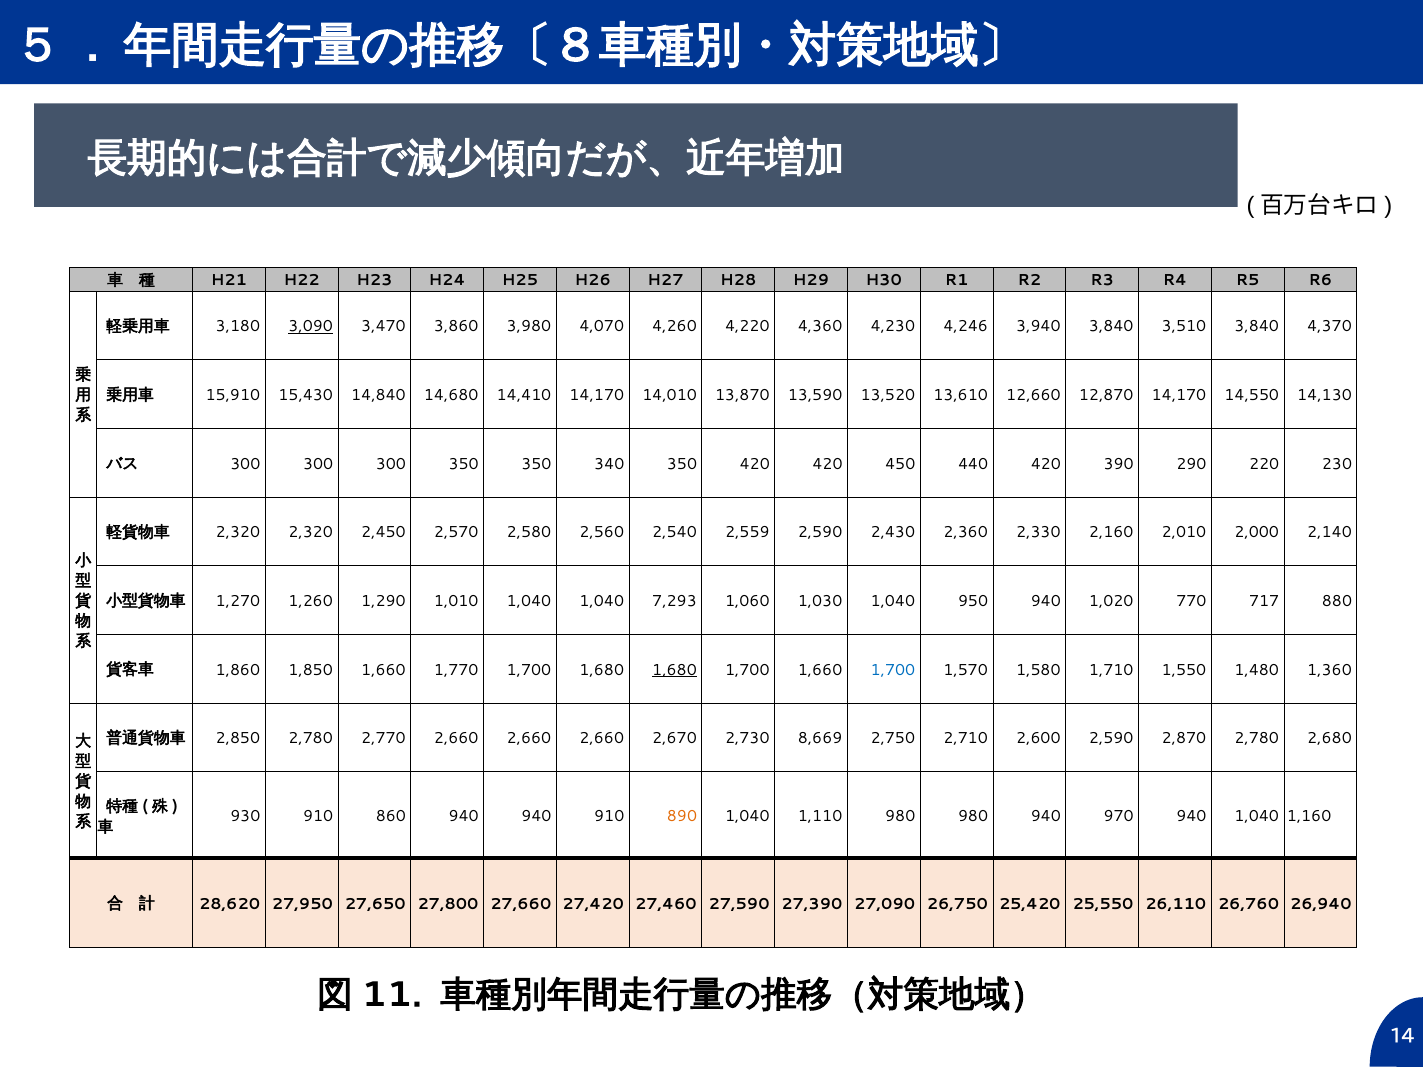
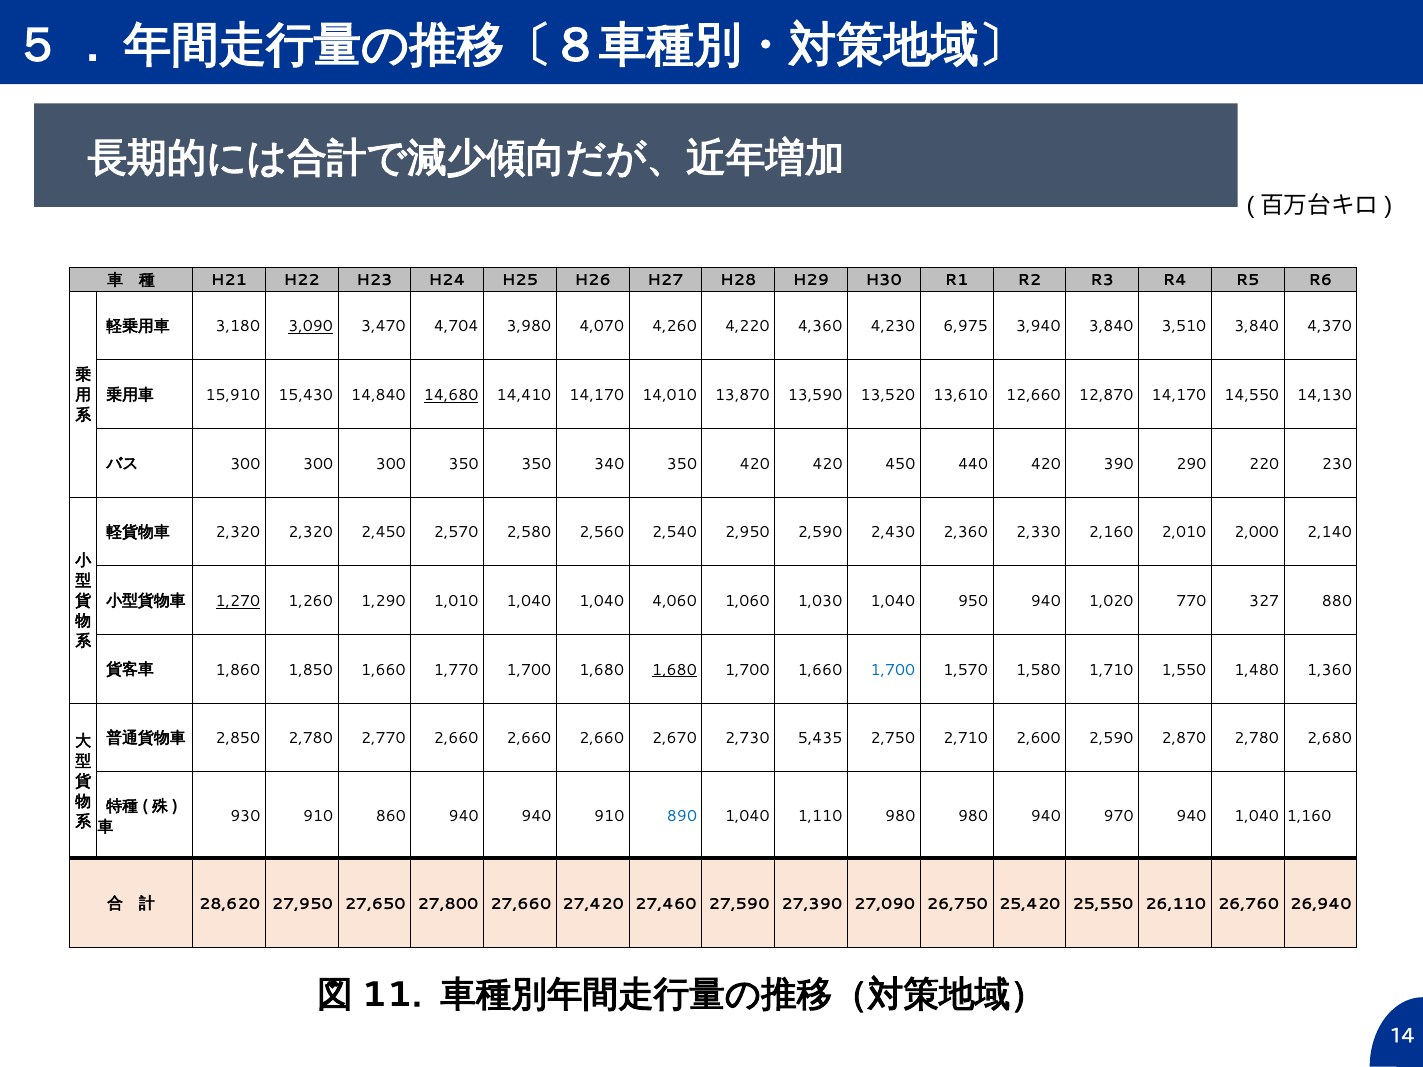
3,860: 3,860 -> 4,704 (456, 327)
4,246: 4,246 -> 6,975 (966, 327)
14,680 underline: none -> present (451, 395)
2,559: 2,559 -> 2,950 (747, 533)
1,270 underline: none -> present (238, 601)
7,293: 7,293 -> 4,060 (675, 601)
717: 717 -> 327 (1264, 601)
8,669: 8,669 -> 5,435 (820, 739)
890 colour: orange -> blue (682, 816)
